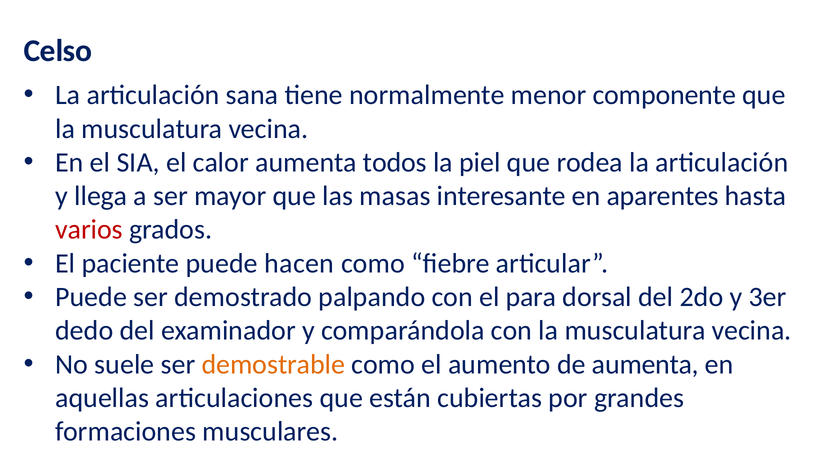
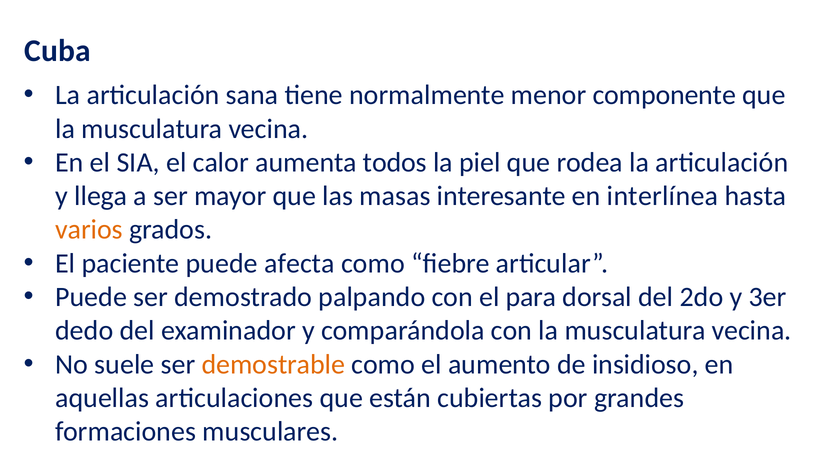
Celso: Celso -> Cuba (58, 51)
aparentes: aparentes -> interlínea (663, 196)
varios colour: red -> orange (89, 229)
hacen: hacen -> afecta (299, 263)
de aumenta: aumenta -> insidioso (645, 364)
